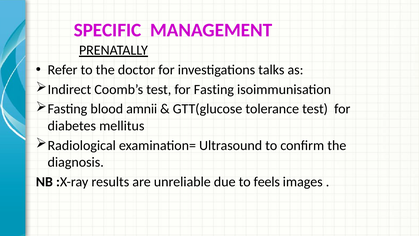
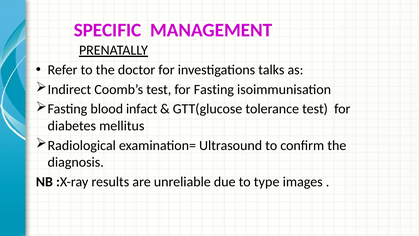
amnii: amnii -> infact (142, 109)
feels: feels -> type (267, 182)
